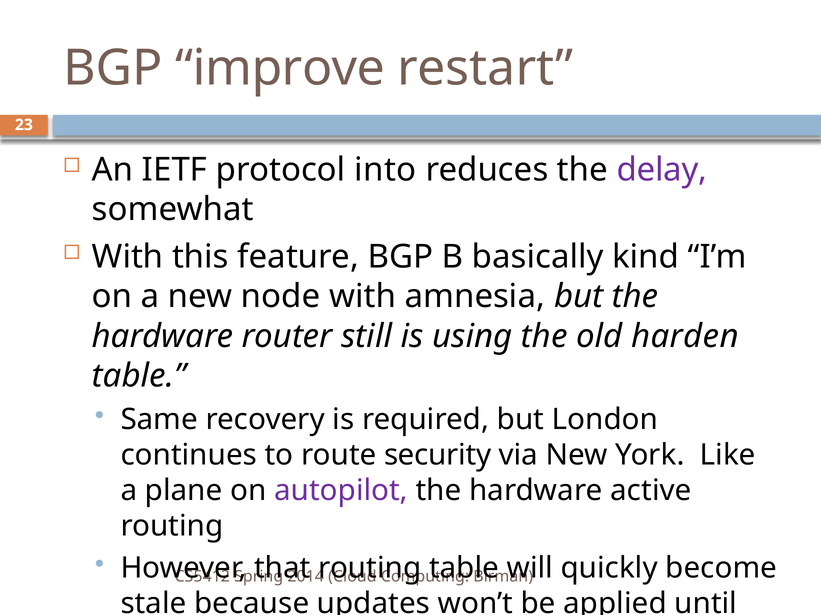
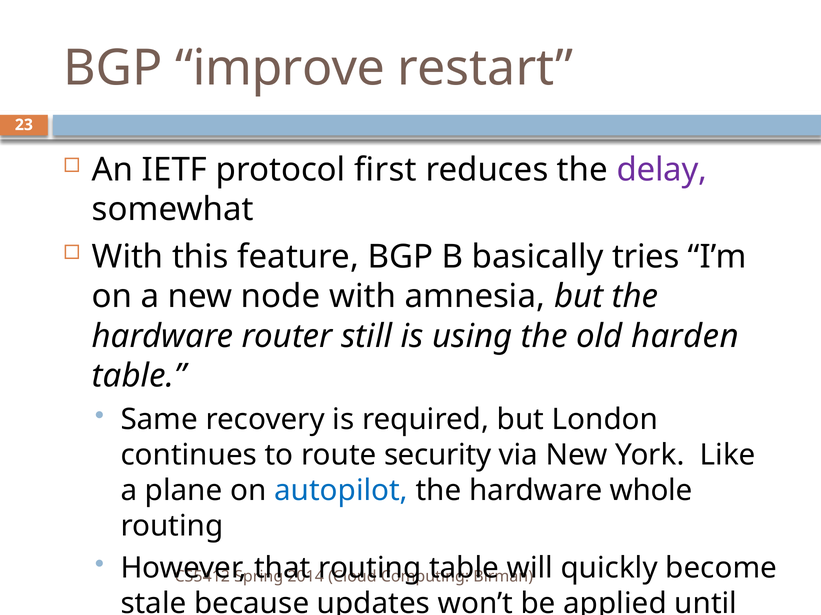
into: into -> first (385, 170)
kind: kind -> tries (646, 257)
autopilot colour: purple -> blue (341, 491)
active: active -> whole (651, 491)
